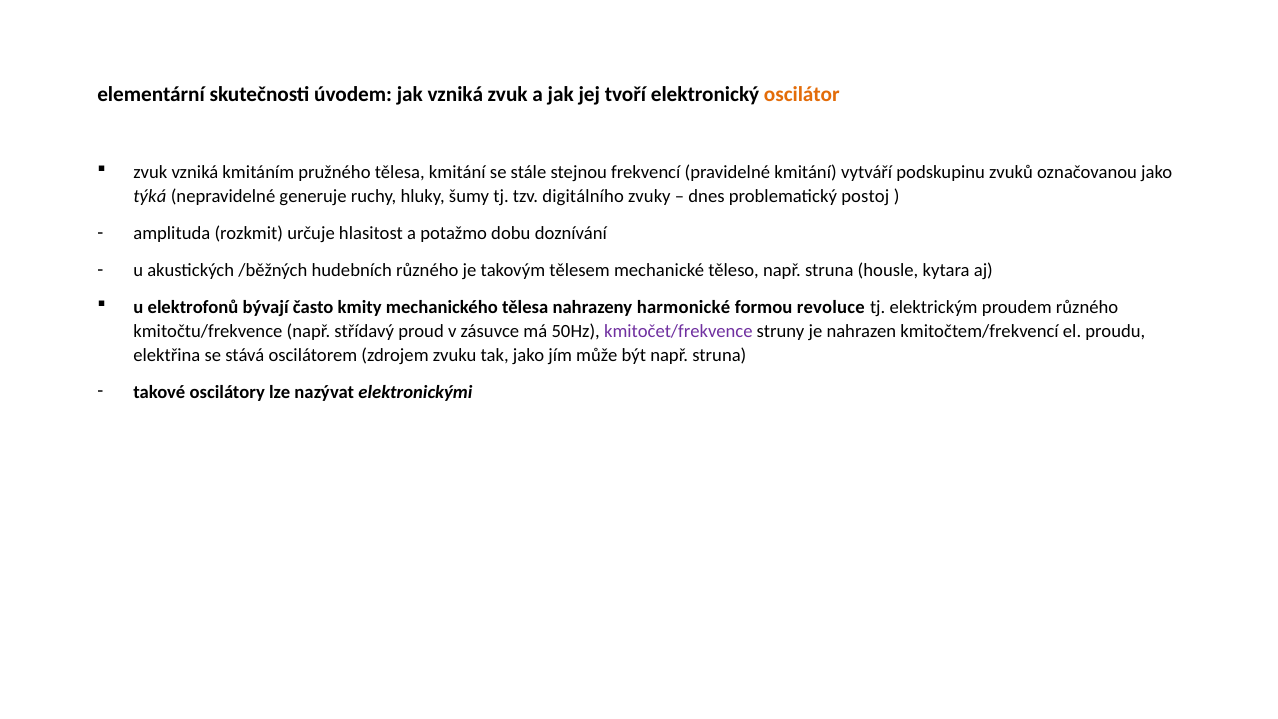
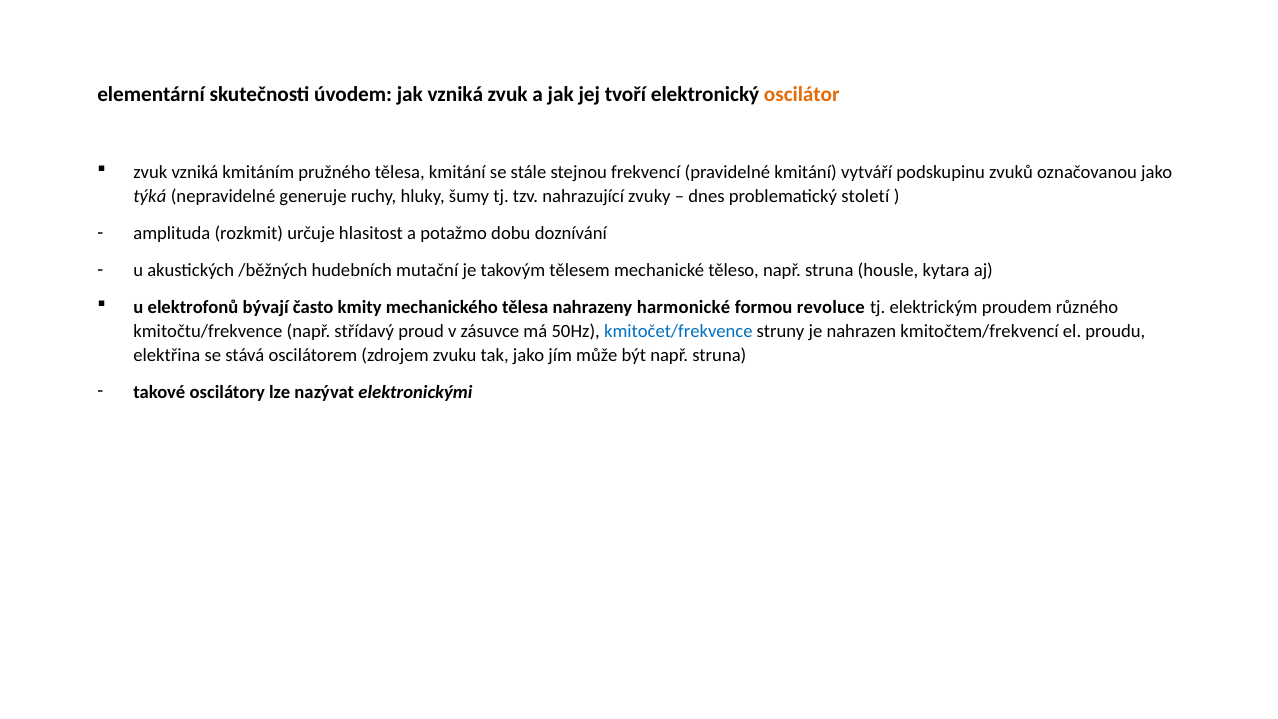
digitálního: digitálního -> nahrazující (583, 196)
postoj: postoj -> století (865, 196)
hudebních různého: různého -> mutační (427, 270)
kmitočet/frekvence colour: purple -> blue (678, 331)
